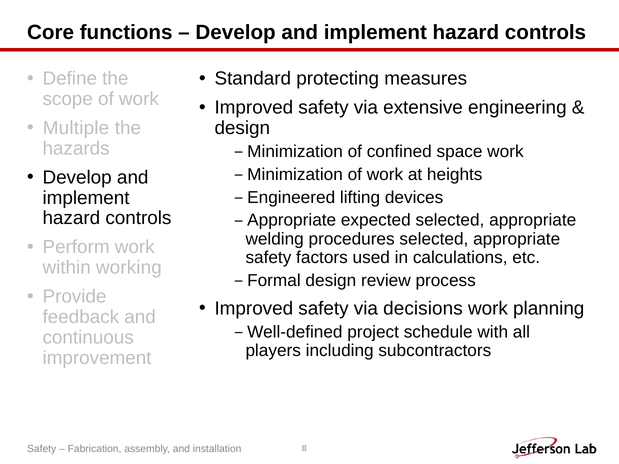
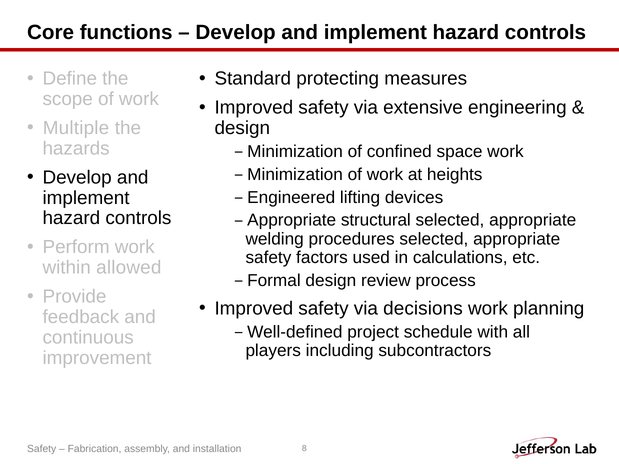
expected: expected -> structural (376, 220)
working: working -> allowed (129, 268)
